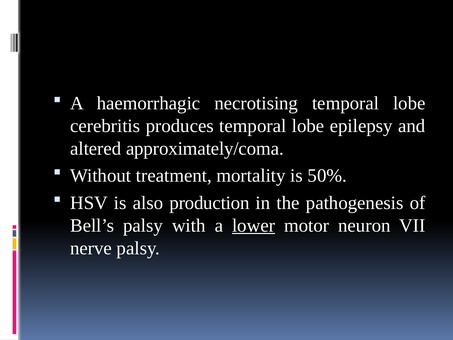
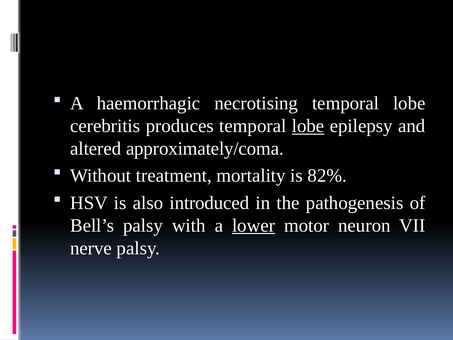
lobe underline: none -> present (308, 126)
50%: 50% -> 82% (327, 176)
production: production -> introduced (209, 203)
